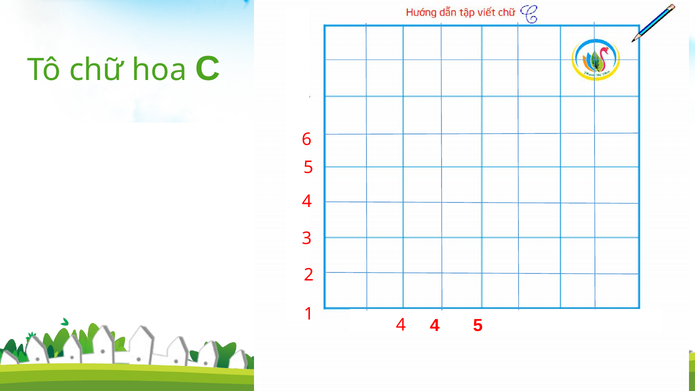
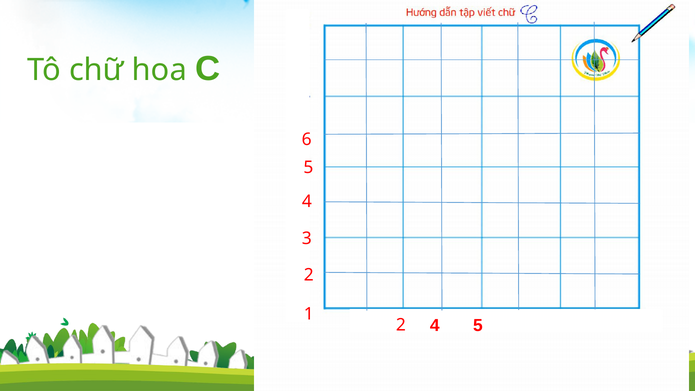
4: 4 -> 2 (401, 325)
